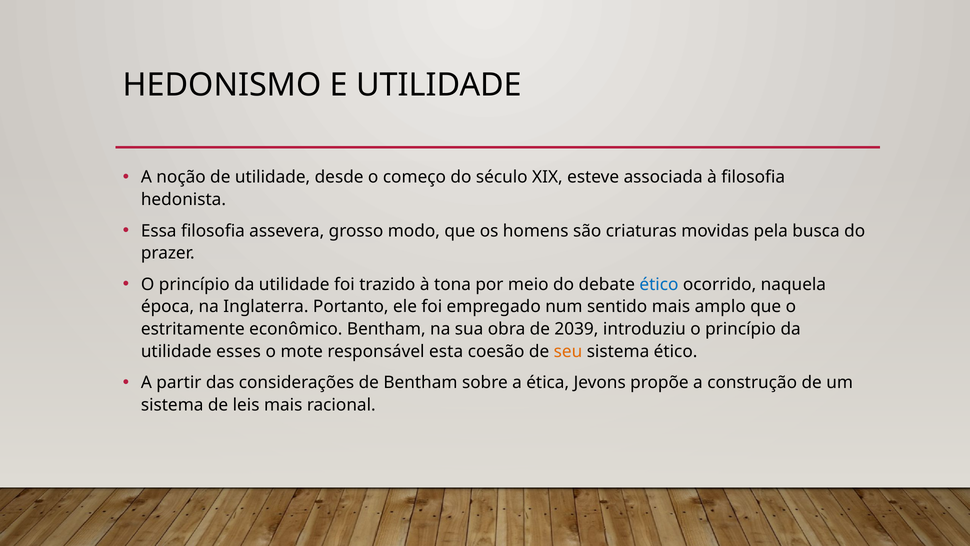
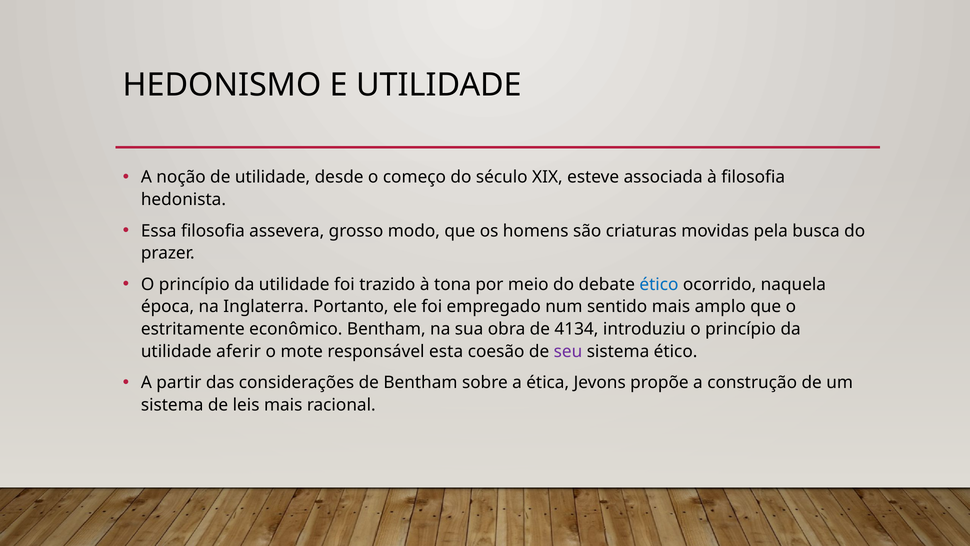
2039: 2039 -> 4134 (576, 329)
esses: esses -> aferir (239, 351)
seu colour: orange -> purple (568, 351)
